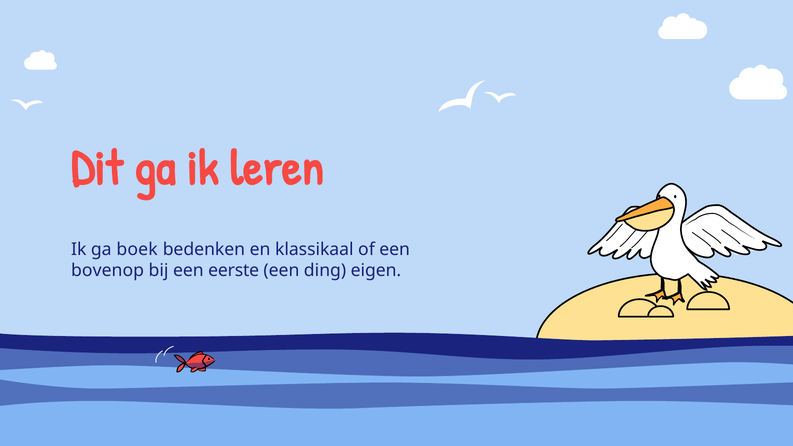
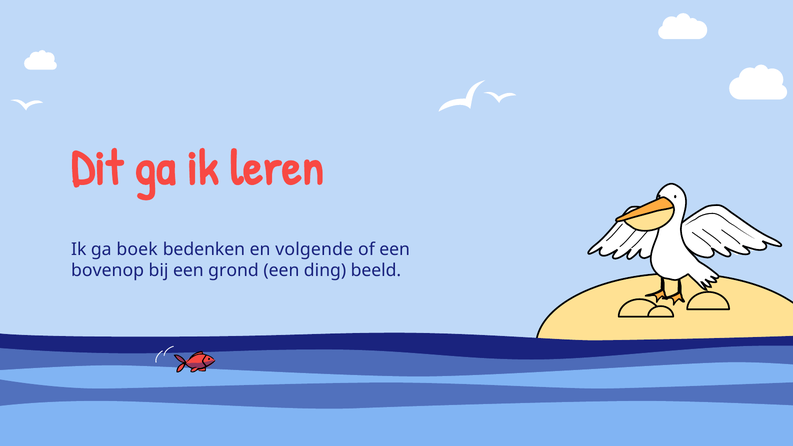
klassikaal: klassikaal -> volgende (314, 250)
eerste: eerste -> grond (234, 271)
eigen: eigen -> beeld (376, 271)
